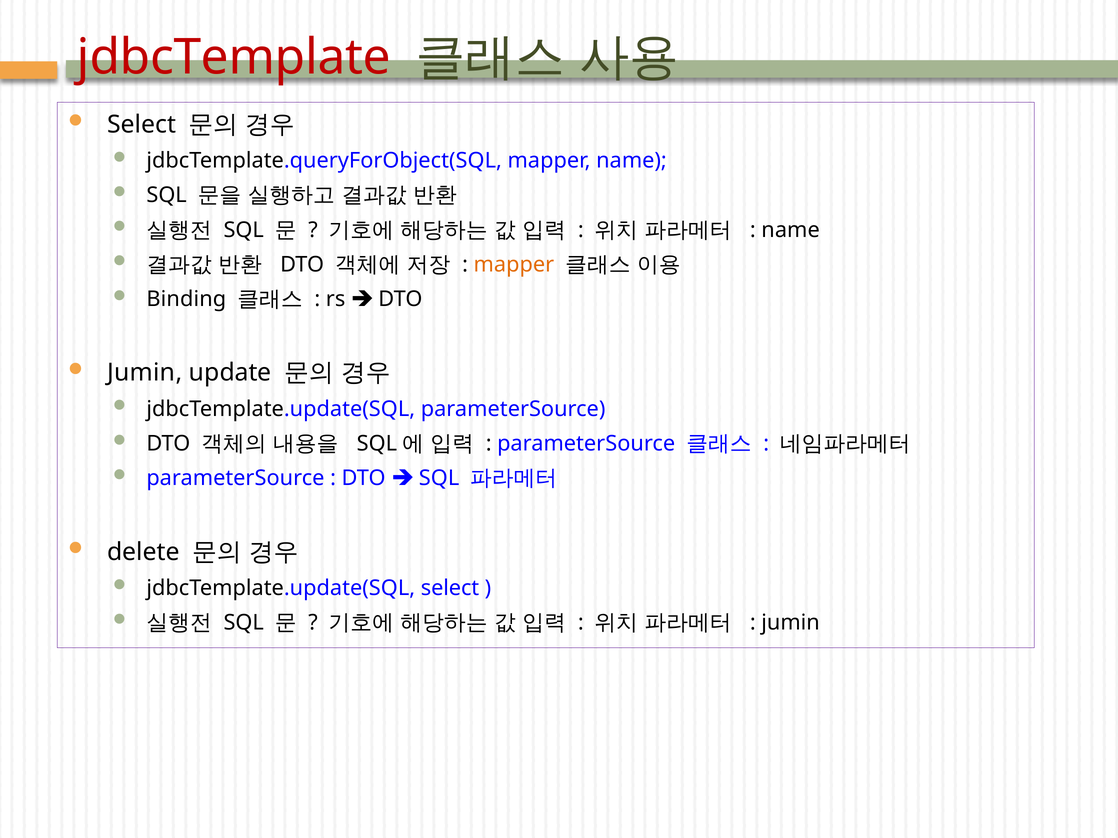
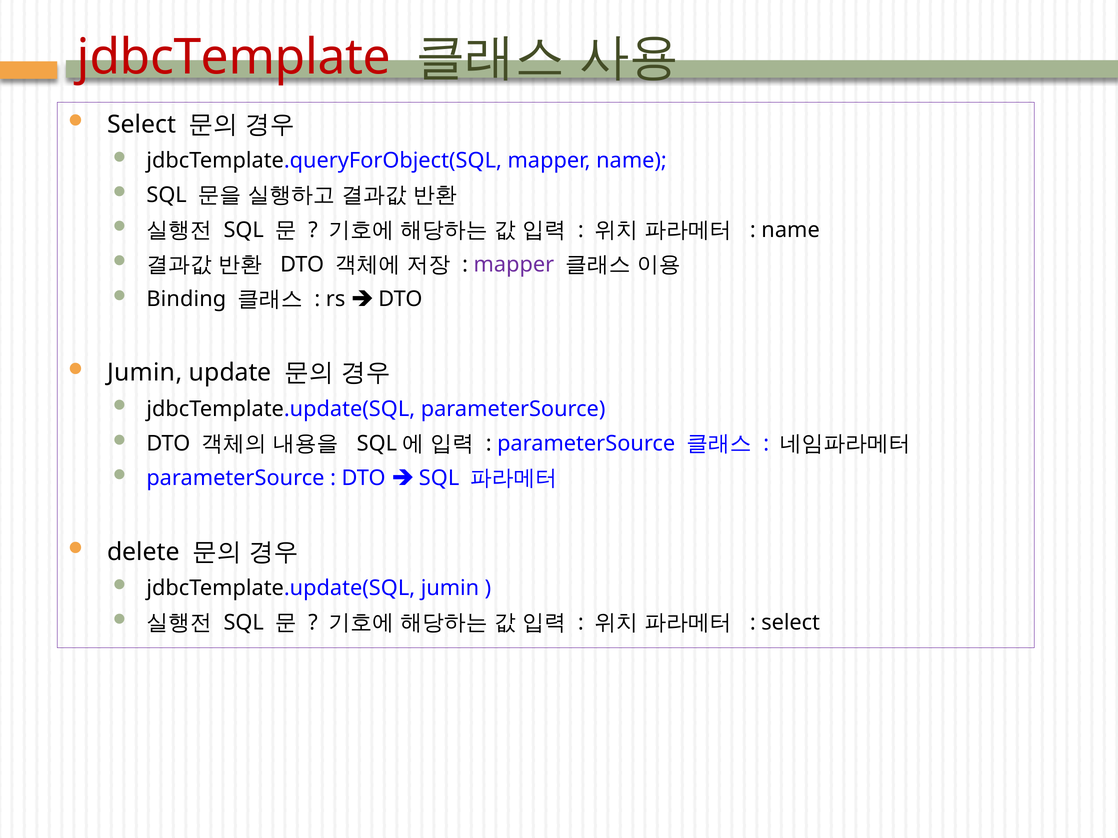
mapper colour: orange -> purple (514, 265)
jdbcTemplate.update(SQL select: select -> jumin (450, 588)
jumin: jumin -> select (791, 623)
